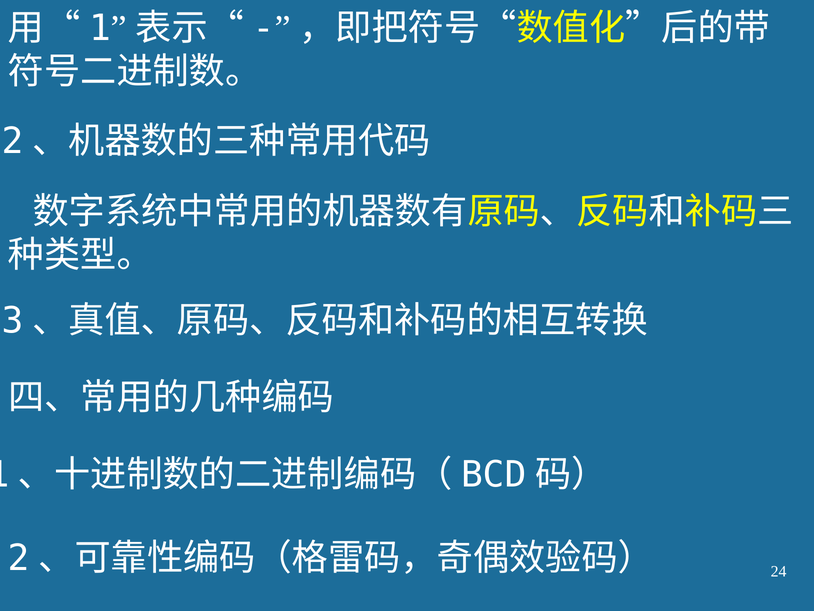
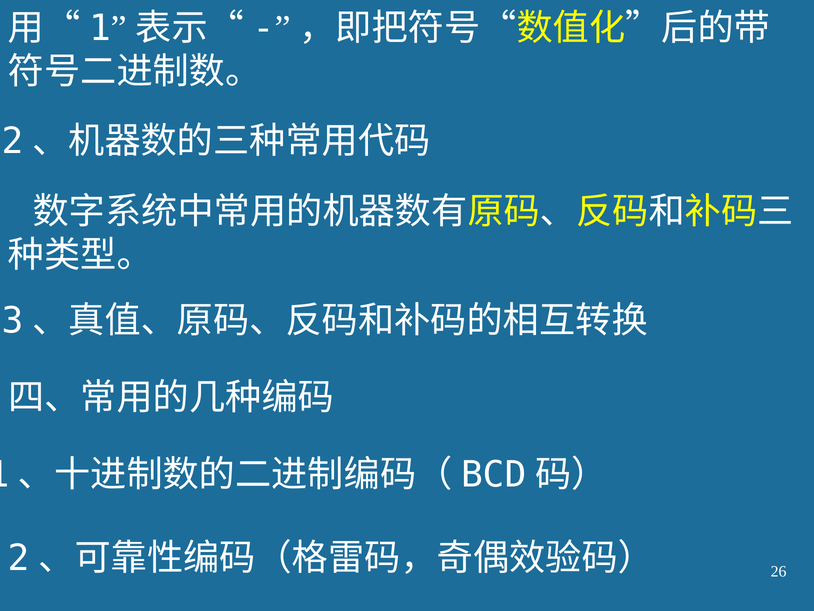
24: 24 -> 26 (779, 571)
